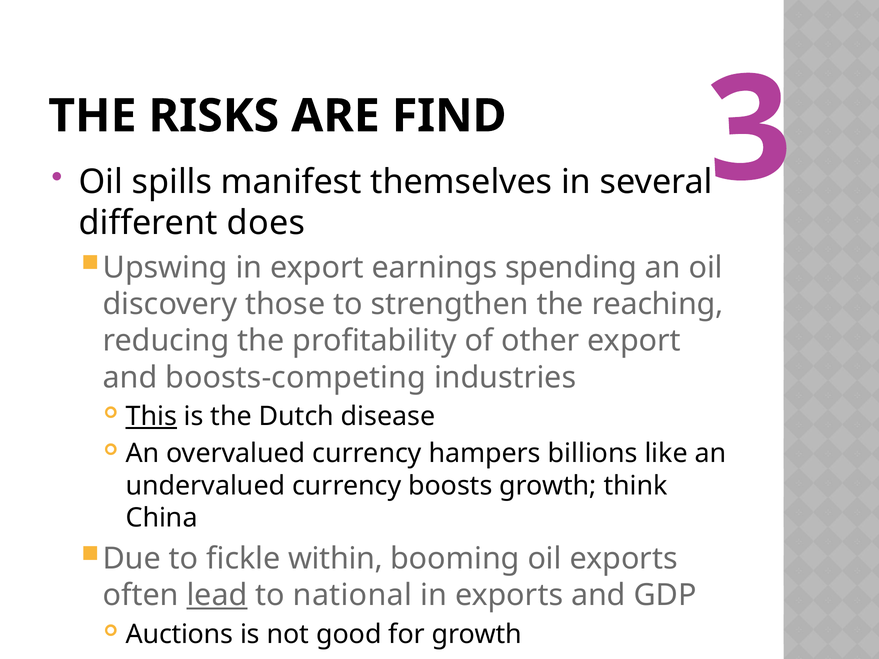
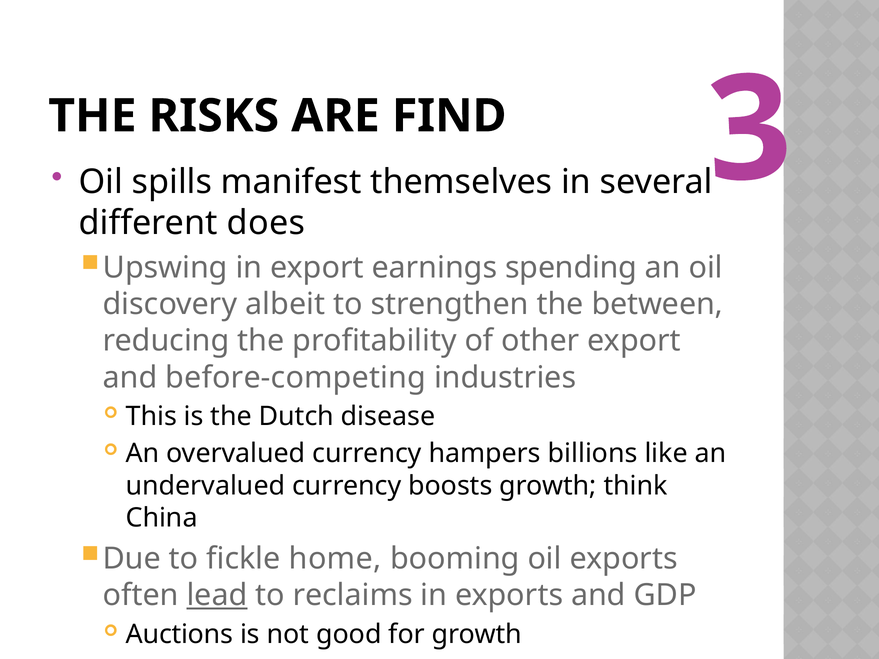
those: those -> albeit (285, 304)
reaching: reaching -> between (657, 304)
boosts-competing: boosts-competing -> before-competing (296, 378)
This underline: present -> none (151, 417)
within: within -> home (335, 559)
national: national -> reclaims (353, 596)
